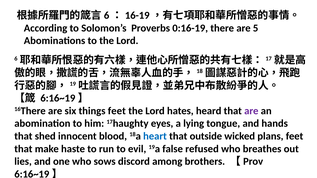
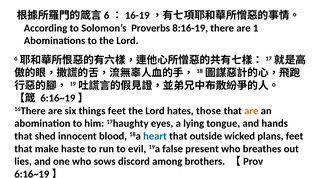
0:16-19: 0:16-19 -> 8:16-19 (190, 28)
5: 5 -> 1 (256, 28)
heard: heard -> those (209, 111)
are colour: purple -> orange (251, 111)
refused: refused -> present (202, 149)
